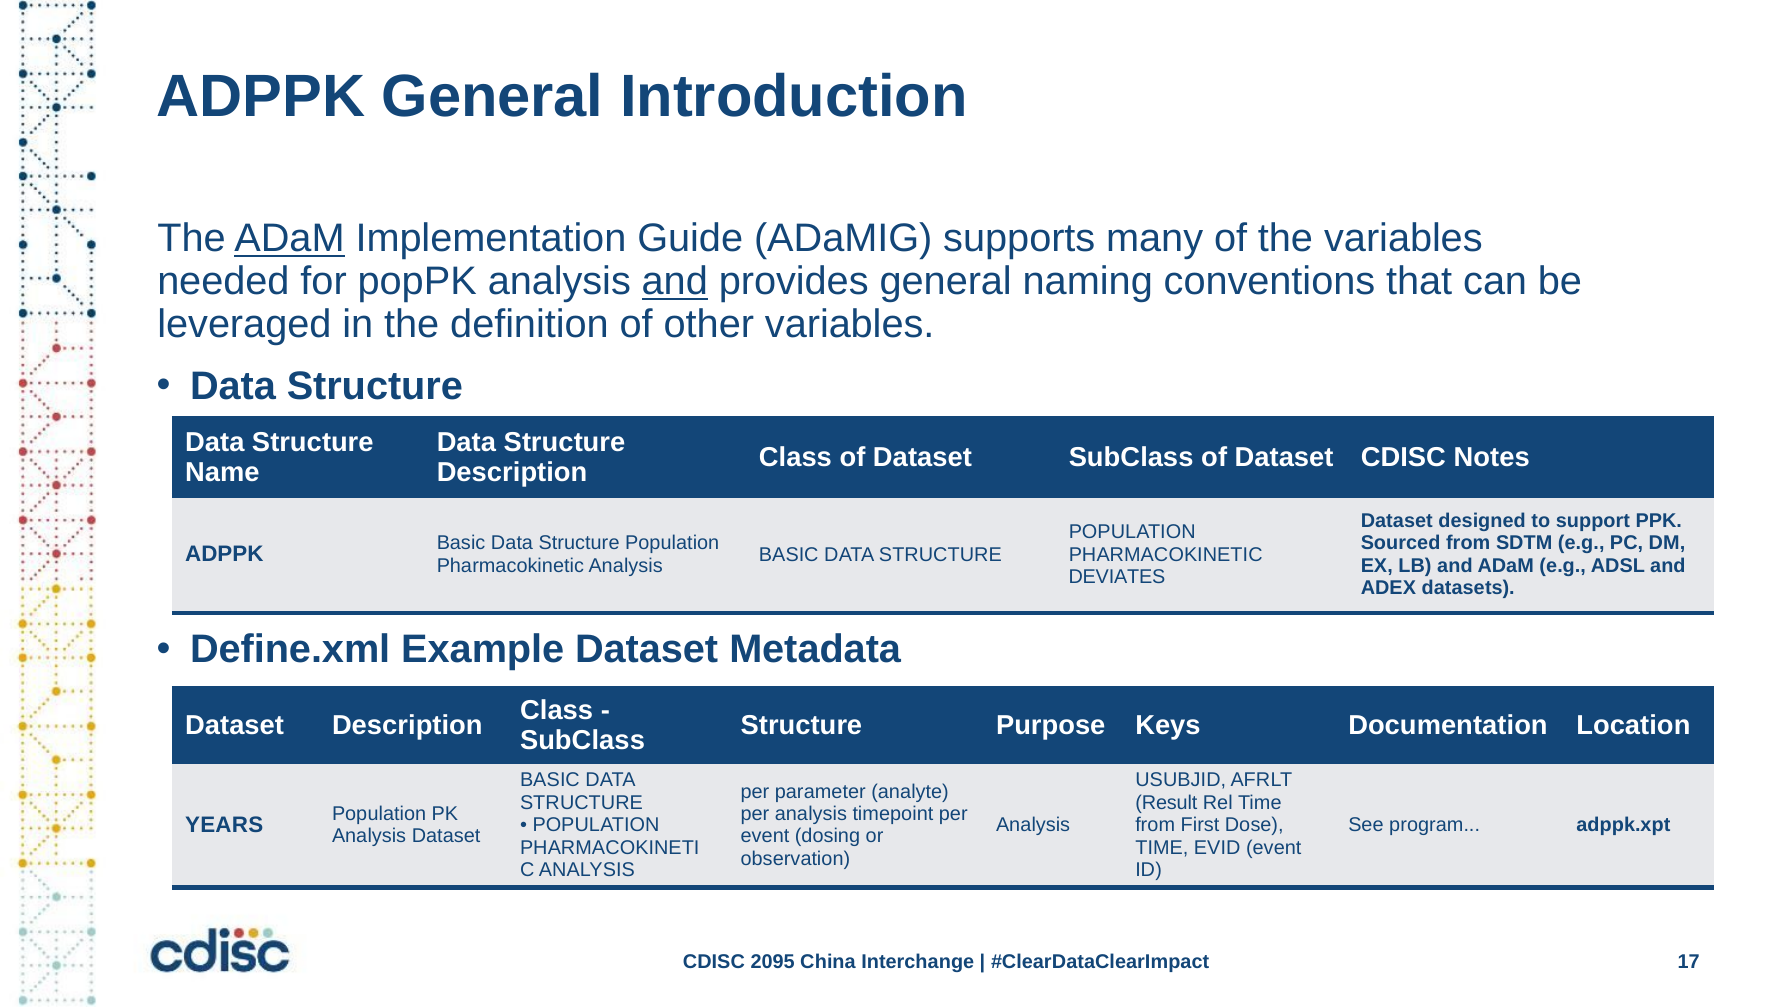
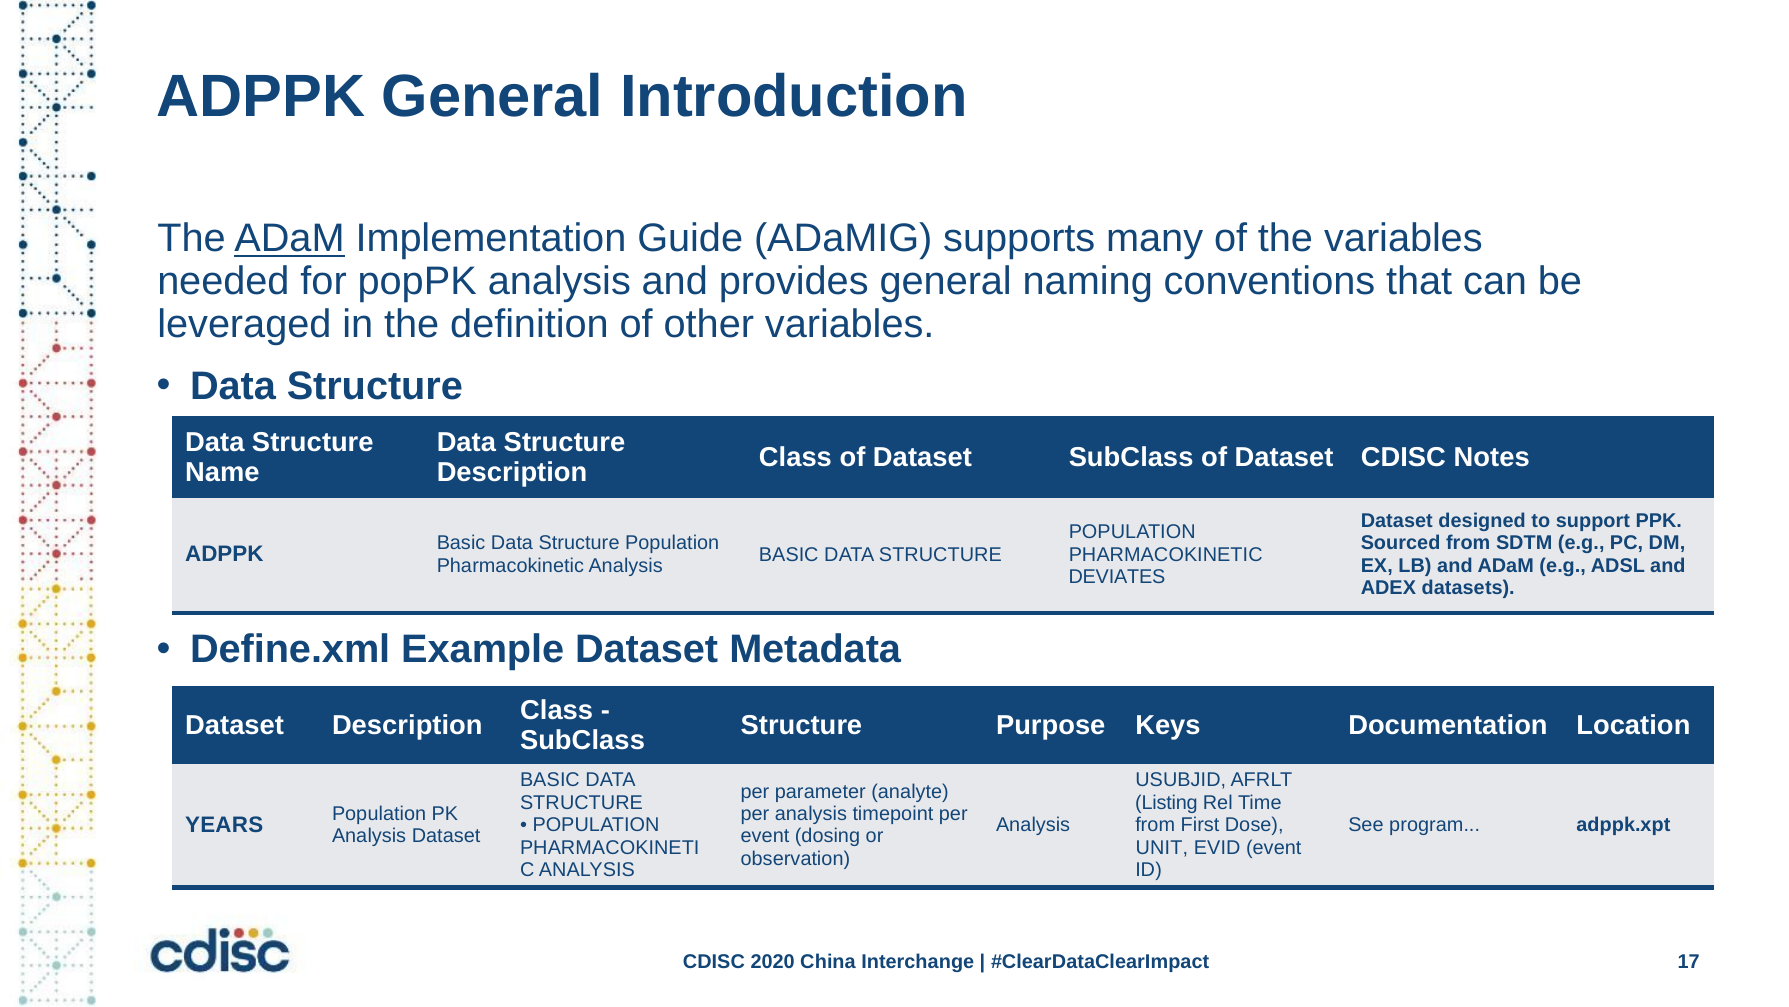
and underline: present -> none (675, 281)
Result: Result -> Listing (1166, 802)
TIME: TIME -> UNIT (1162, 847)
2095: 2095 -> 2020 (773, 961)
